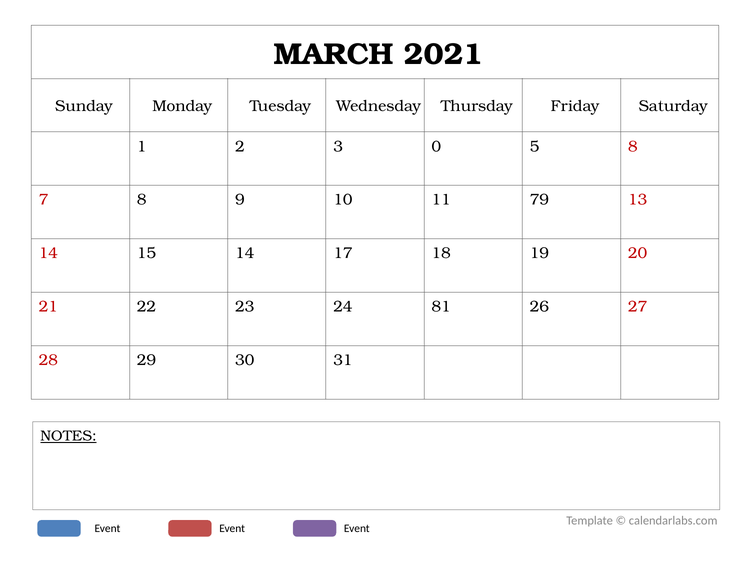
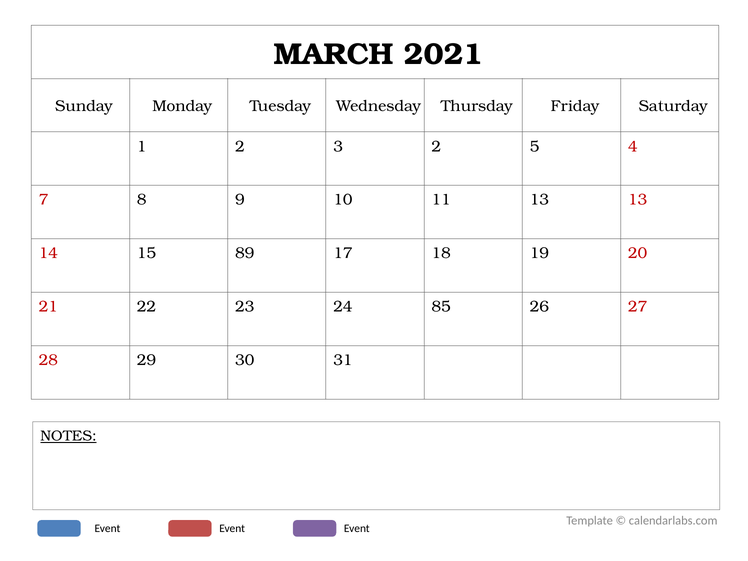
3 0: 0 -> 2 (436, 146)
5 8: 8 -> 4 (633, 146)
11 79: 79 -> 13 (539, 200)
15 14: 14 -> 89 (245, 253)
81: 81 -> 85 (441, 307)
